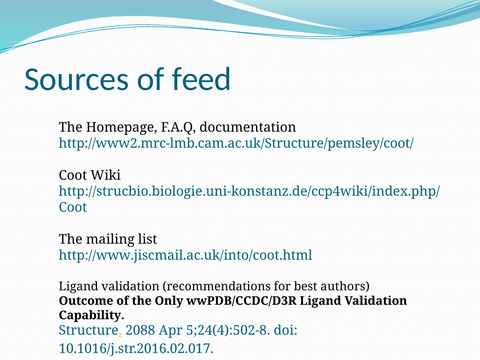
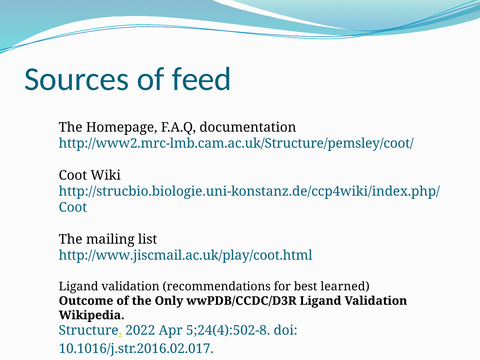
http://www.jiscmail.ac.uk/into/coot.html: http://www.jiscmail.ac.uk/into/coot.html -> http://www.jiscmail.ac.uk/play/coot.html (186, 255)
authors: authors -> learned (345, 286)
Capability: Capability -> Wikipedia (92, 315)
2088: 2088 -> 2022 (140, 331)
